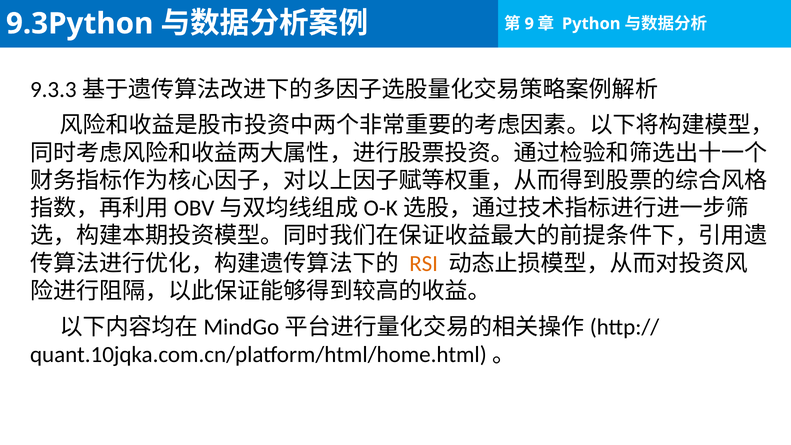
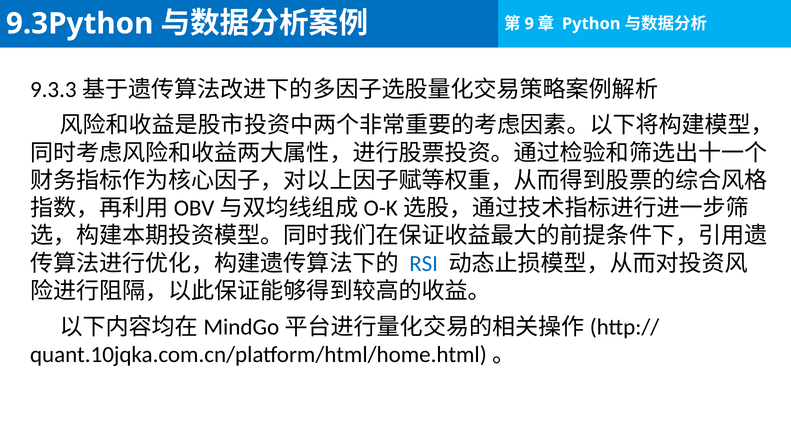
RSI colour: orange -> blue (424, 263)
